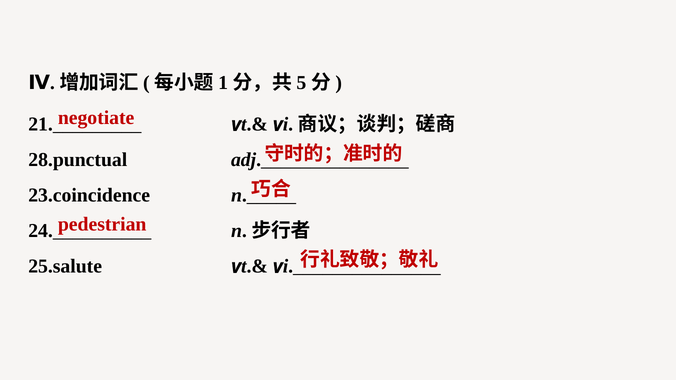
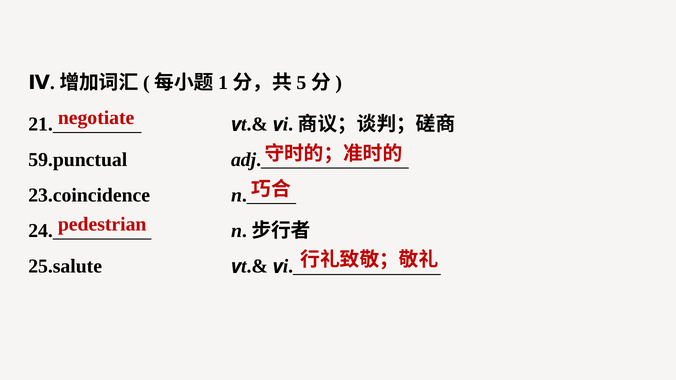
28.punctual: 28.punctual -> 59.punctual (78, 160)
